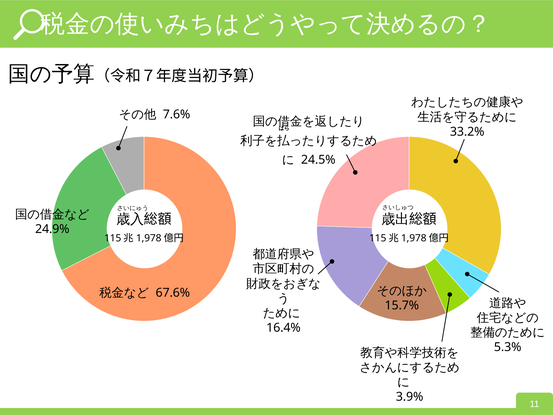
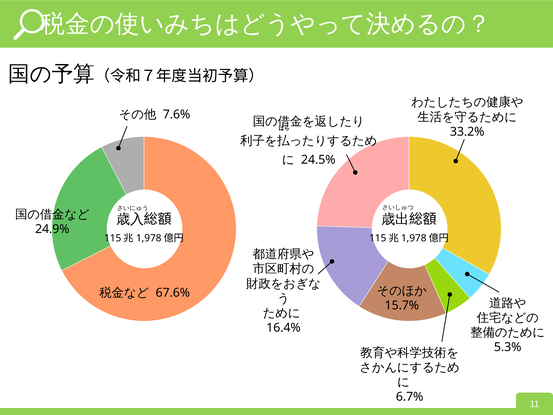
3.9%: 3.9% -> 6.7% (410, 397)
